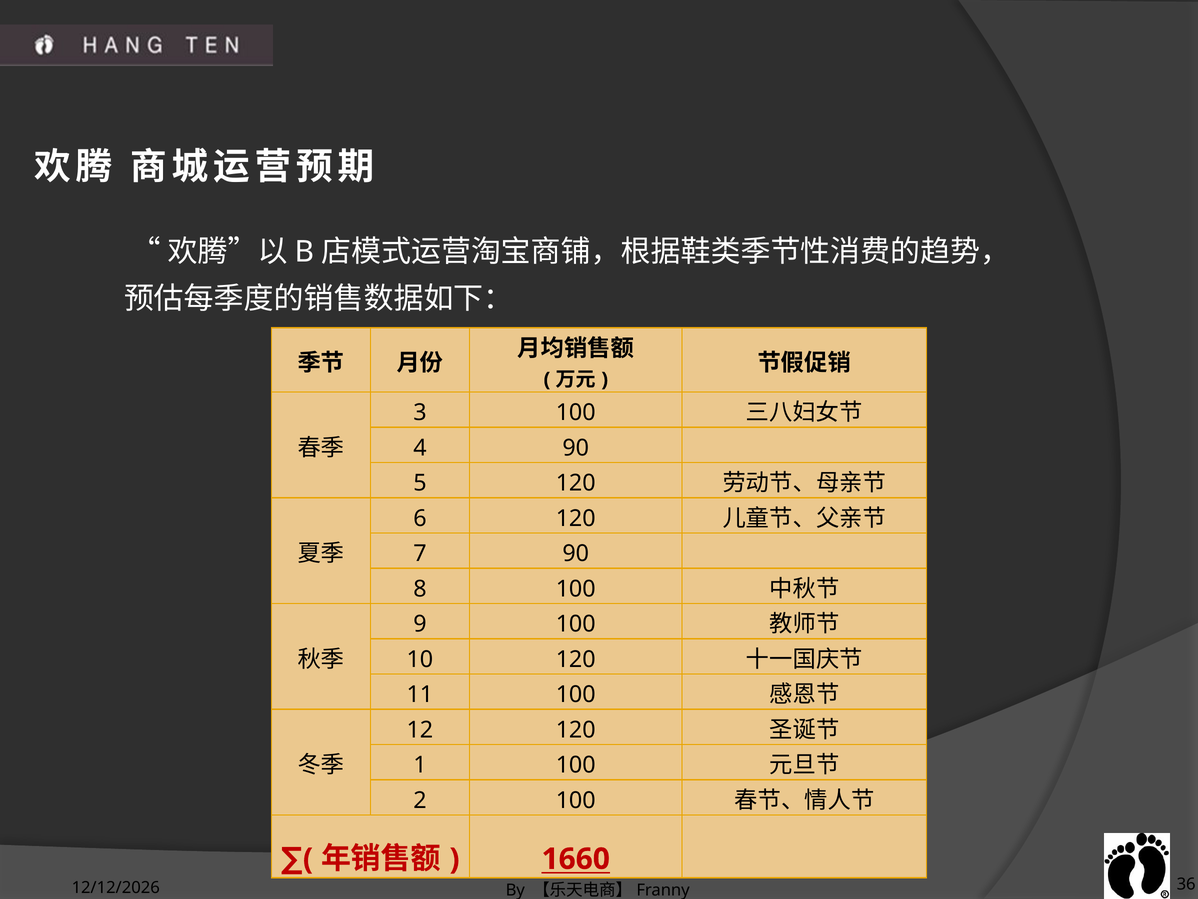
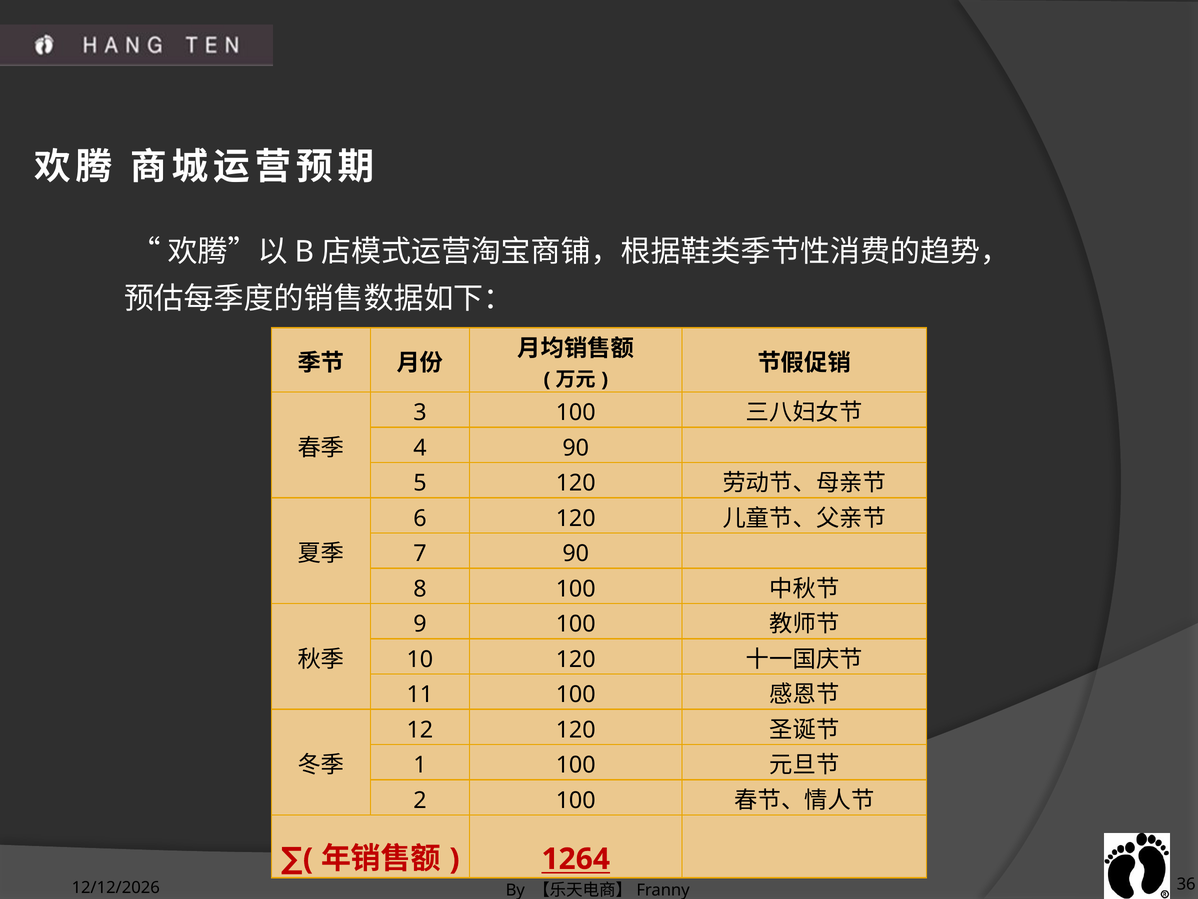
1660: 1660 -> 1264 (576, 859)
